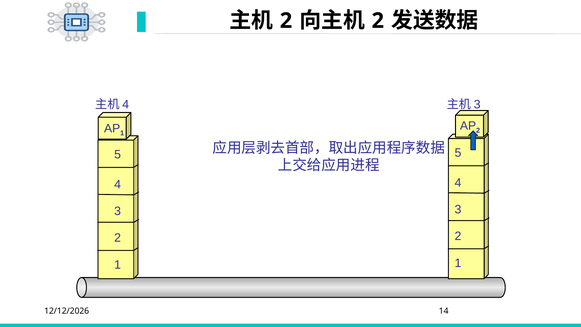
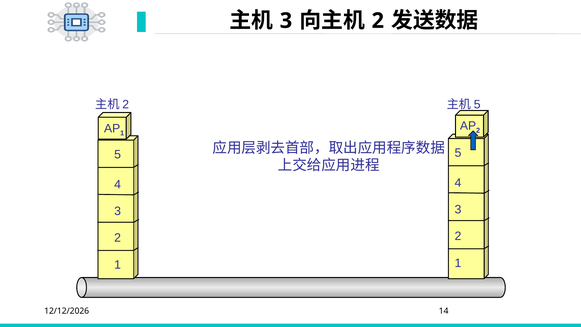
2: 2 -> 3 (286, 21)
4: 4 -> 2 (126, 104)
3: 3 -> 5 (477, 104)
